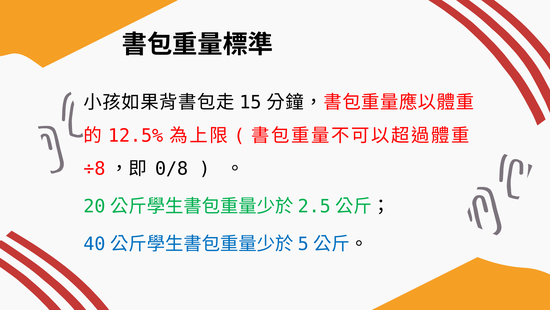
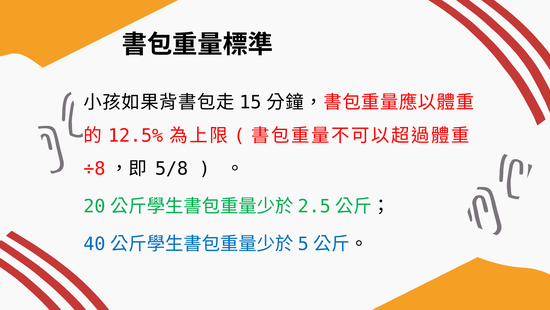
0/8: 0/8 -> 5/8 (172, 168)
